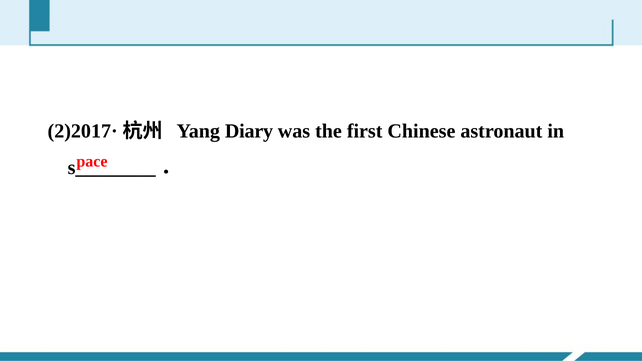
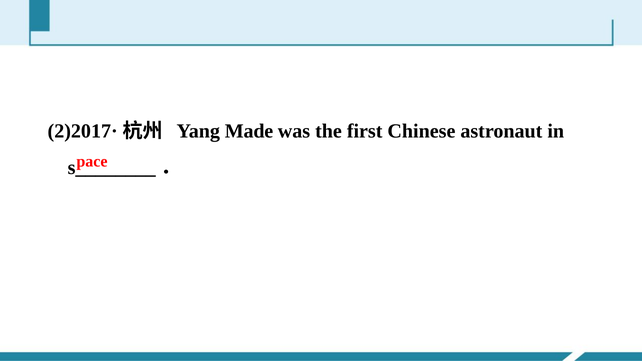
Diary: Diary -> Made (249, 131)
